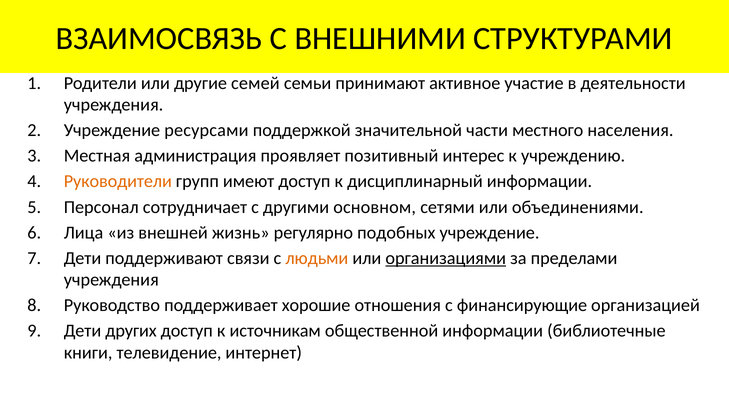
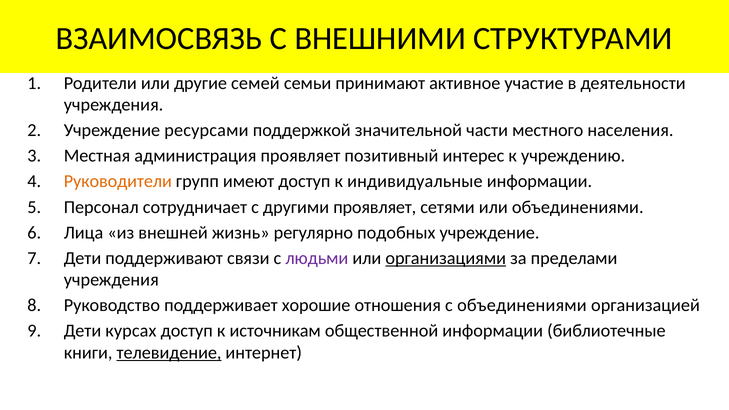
дисциплинарный: дисциплинарный -> индивидуальные (415, 182)
другими основном: основном -> проявляет (375, 207)
людьми colour: orange -> purple (317, 258)
с финансирующие: финансирующие -> объединениями (522, 305)
других: других -> курсах (131, 331)
телевидение underline: none -> present (169, 353)
